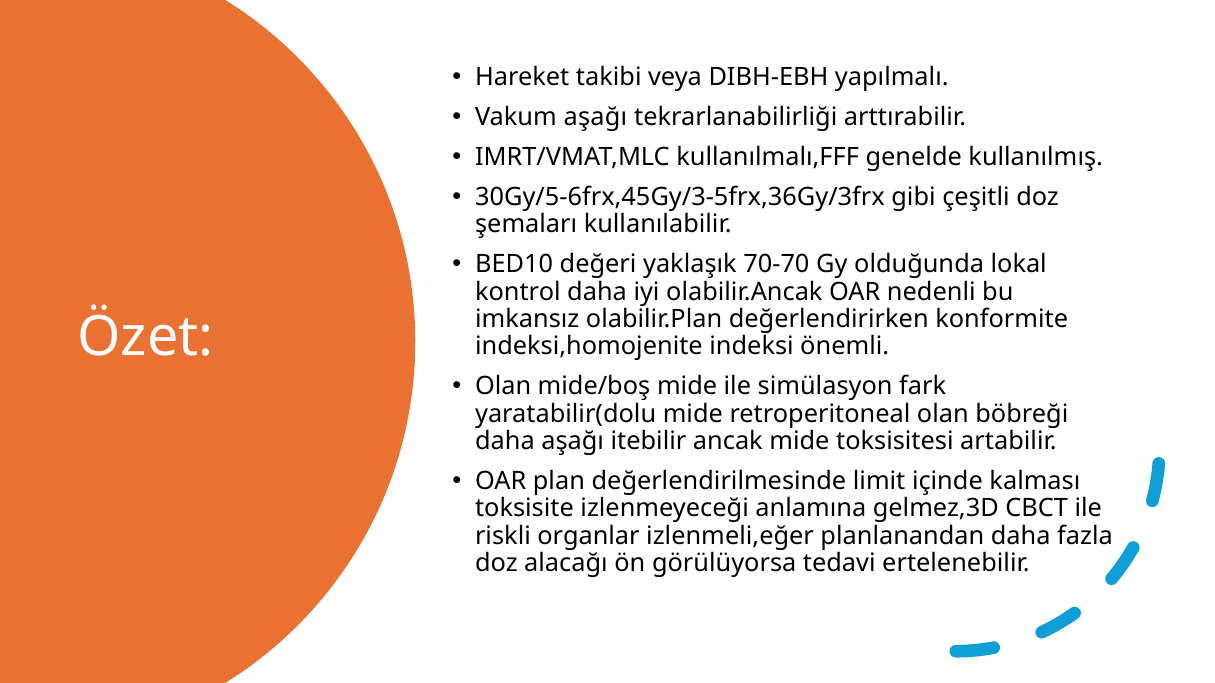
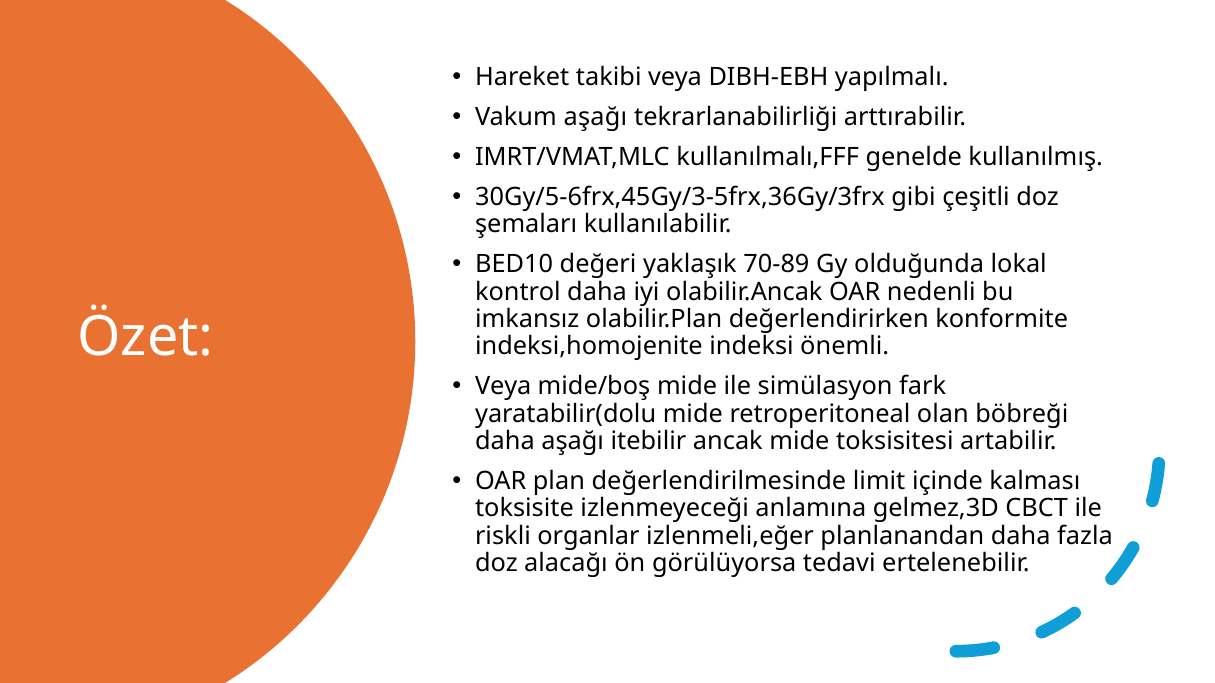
70-70: 70-70 -> 70-89 (776, 265)
Olan: Olan -> Veya (503, 387)
